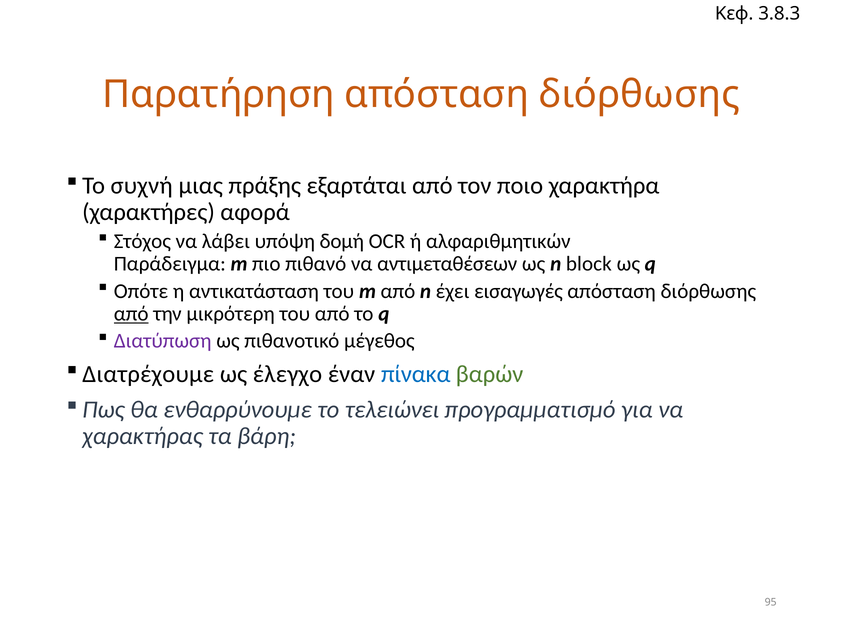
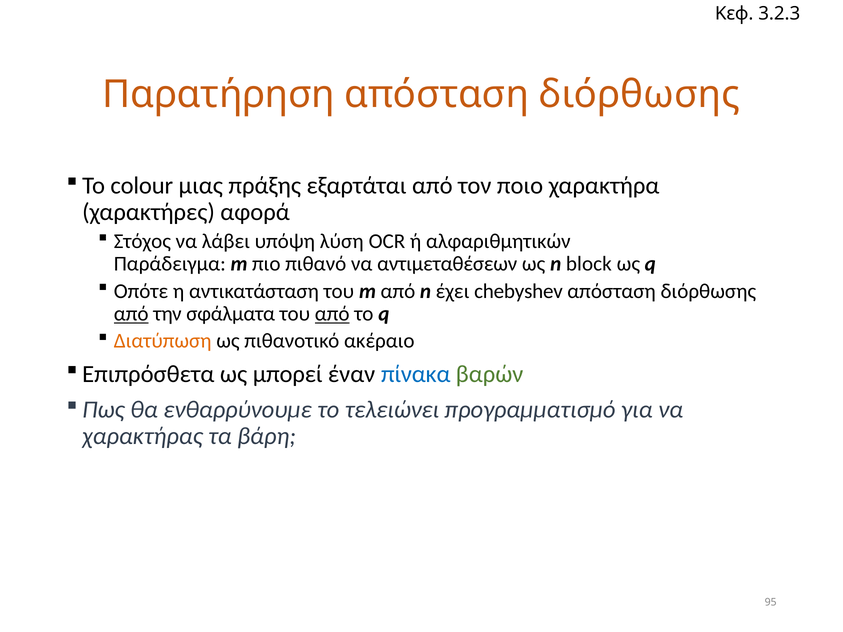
3.8.3: 3.8.3 -> 3.2.3 (779, 14)
συχνή: συχνή -> colour (142, 186)
δομή: δομή -> λύση (342, 241)
εισαγωγές: εισαγωγές -> chebyshev (519, 291)
μικρότερη: μικρότερη -> σφάλματα (231, 314)
από underline: none -> present (332, 314)
Διατύπωση colour: purple -> orange (163, 341)
μέγεθος: μέγεθος -> ακέραιο (379, 341)
Διατρέχουμε: Διατρέχουμε -> Επιπρόσθετα (148, 375)
έλεγχο: έλεγχο -> μπορεί (288, 375)
